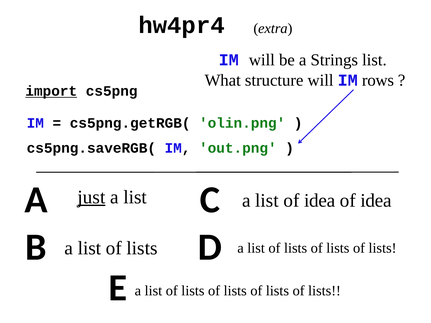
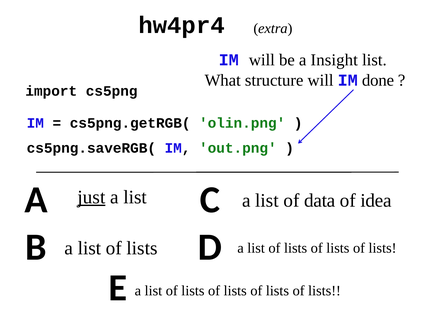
Strings: Strings -> Insight (334, 60)
rows: rows -> done (378, 80)
import underline: present -> none (51, 91)
list of idea: idea -> data (320, 201)
